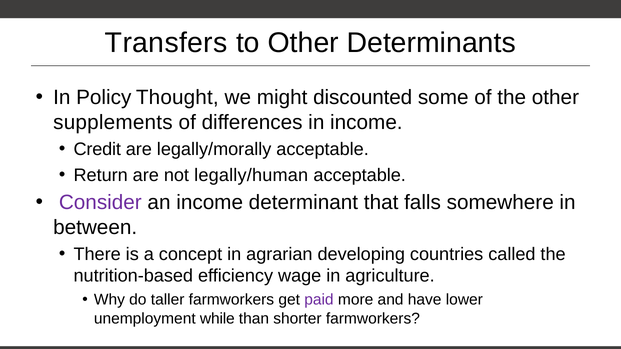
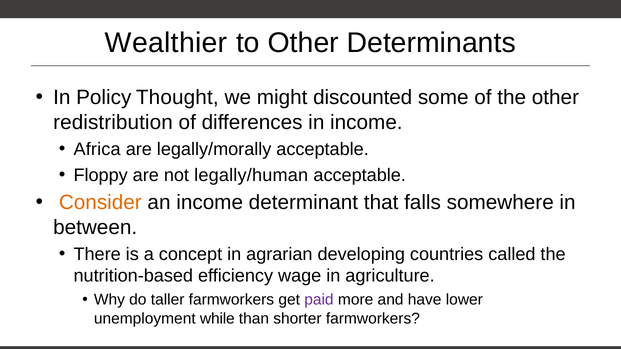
Transfers: Transfers -> Wealthier (166, 43)
supplements: supplements -> redistribution (113, 123)
Credit: Credit -> Africa (97, 150)
Return: Return -> Floppy (101, 175)
Consider colour: purple -> orange (100, 203)
